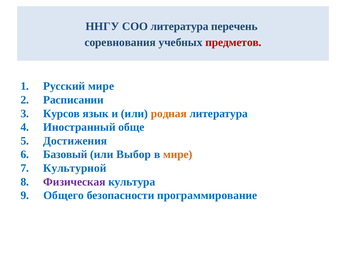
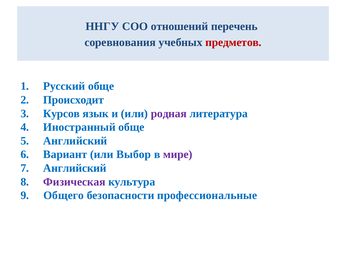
СОО литература: литература -> отношений (180, 26)
Русский мире: мире -> обще (101, 86)
Расписании: Расписании -> Происходит (74, 100)
родная colour: orange -> purple (169, 113)
5 Достижения: Достижения -> Английский (75, 141)
Базовый: Базовый -> Вариант (65, 154)
мире colour: orange -> purple (178, 154)
7 Культурной: Культурной -> Английский (75, 168)
программирование: программирование -> профессиональные (207, 195)
